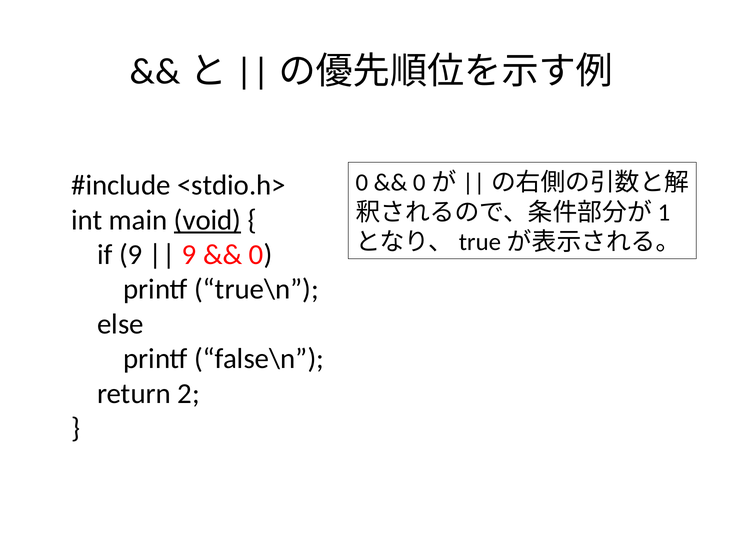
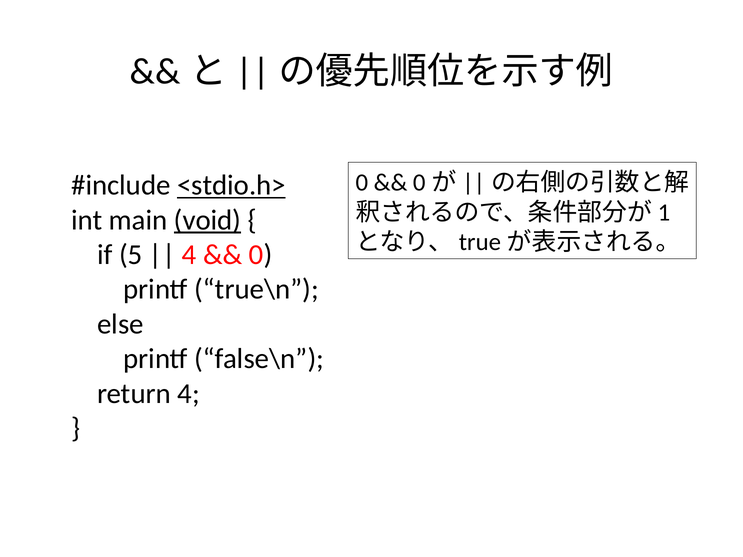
<stdio.h> underline: none -> present (231, 186)
if 9: 9 -> 5 (131, 255)
9: 9 -> 4 (189, 255)
return 2: 2 -> 4 (189, 394)
